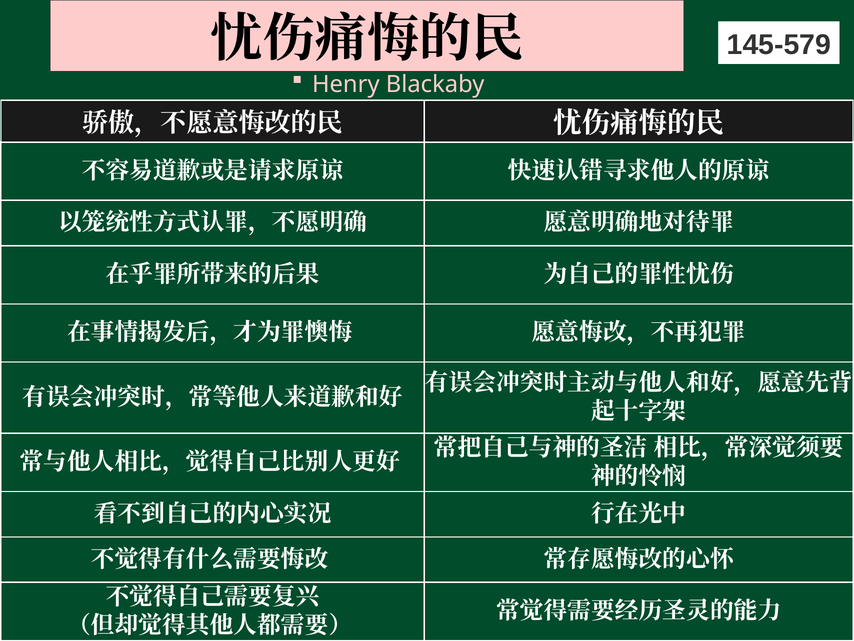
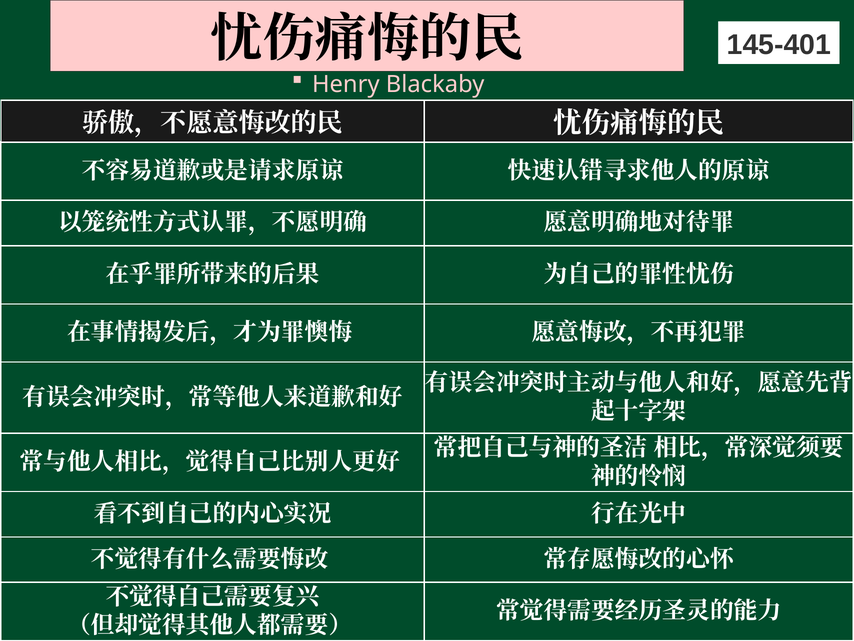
145-579: 145-579 -> 145-401 (779, 45)
